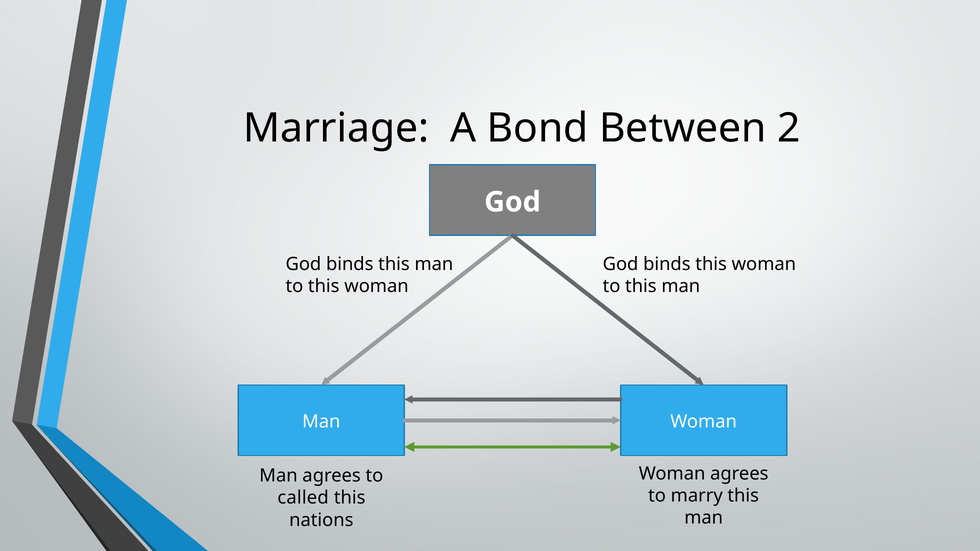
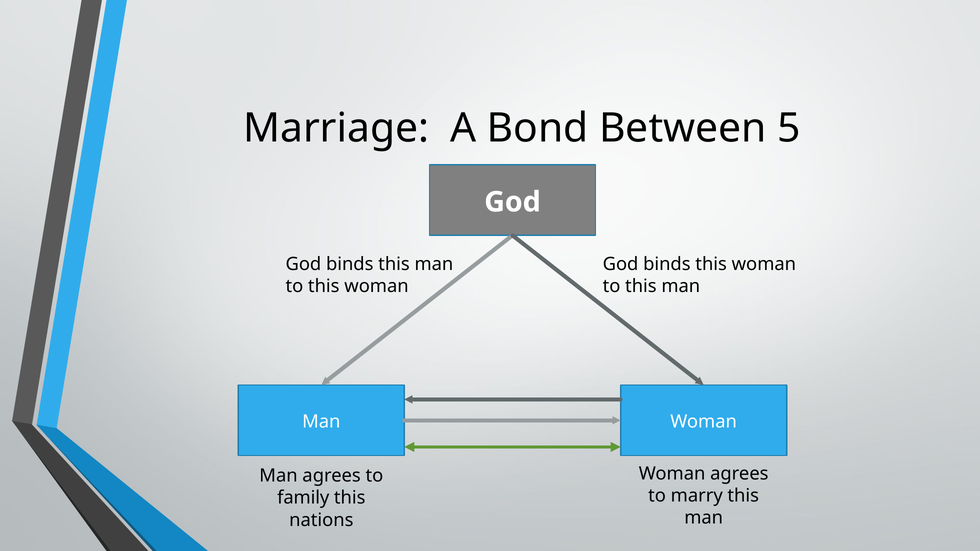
2: 2 -> 5 (789, 128)
called: called -> family (303, 498)
